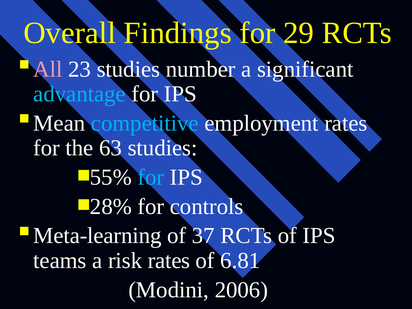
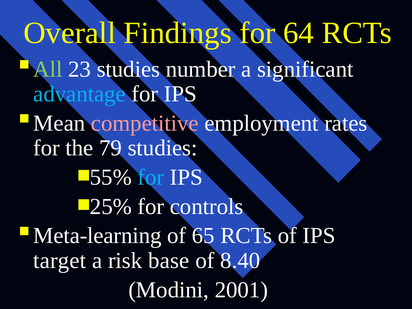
29: 29 -> 64 (299, 33)
All colour: pink -> light green (48, 69)
competitive colour: light blue -> pink (145, 123)
63: 63 -> 79 (111, 148)
28%: 28% -> 25% (111, 206)
37: 37 -> 65 (203, 236)
teams: teams -> target (60, 260)
risk rates: rates -> base (169, 260)
6.81: 6.81 -> 8.40 (240, 260)
2006: 2006 -> 2001 (241, 290)
